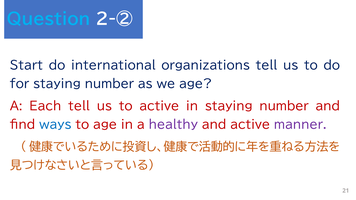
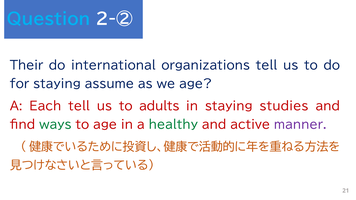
Start: Start -> Their (27, 66)
for staying number: number -> assume (109, 84)
to active: active -> adults (159, 106)
in staying number: number -> studies (284, 106)
ways colour: blue -> green (55, 125)
healthy colour: purple -> green (173, 125)
